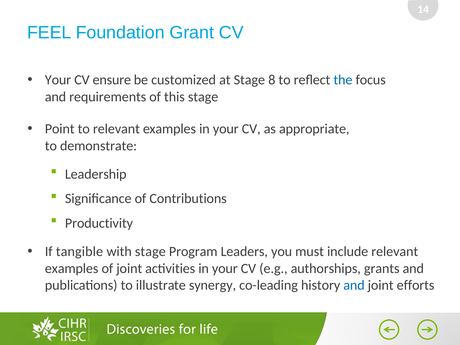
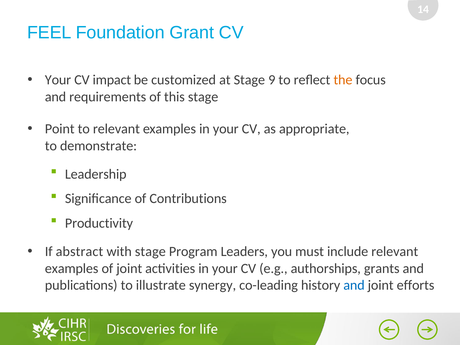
ensure: ensure -> impact (112, 80)
8: 8 -> 9 (272, 80)
the colour: blue -> orange (343, 80)
tangible: tangible -> abstract (79, 252)
